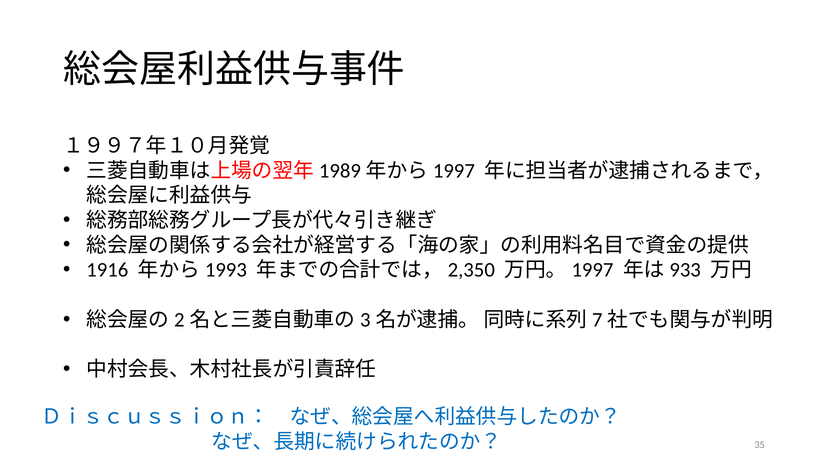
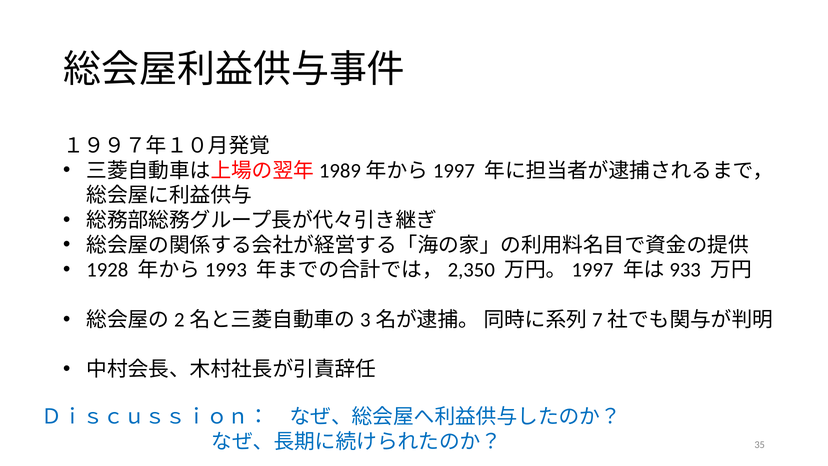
1916: 1916 -> 1928 (107, 270)
